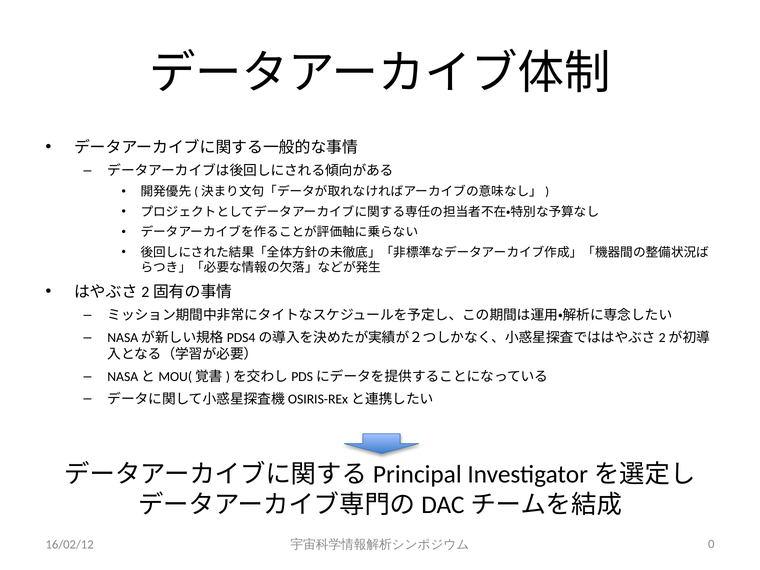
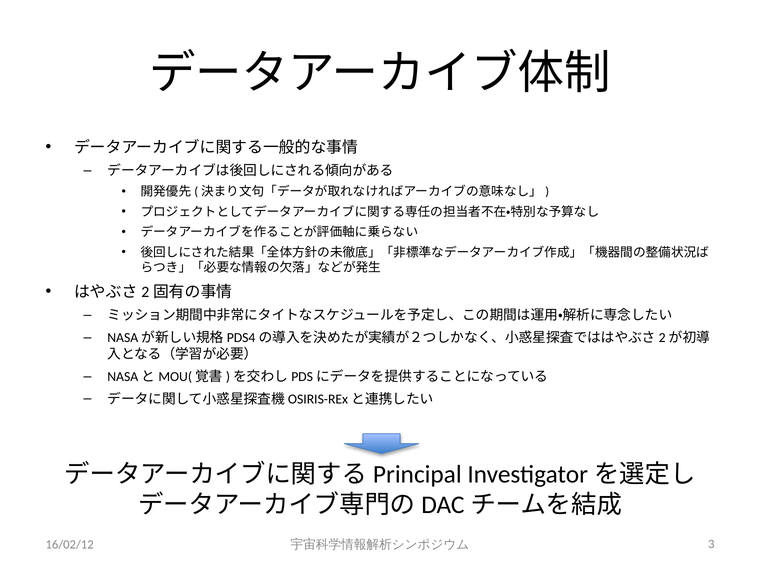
0: 0 -> 3 (711, 544)
